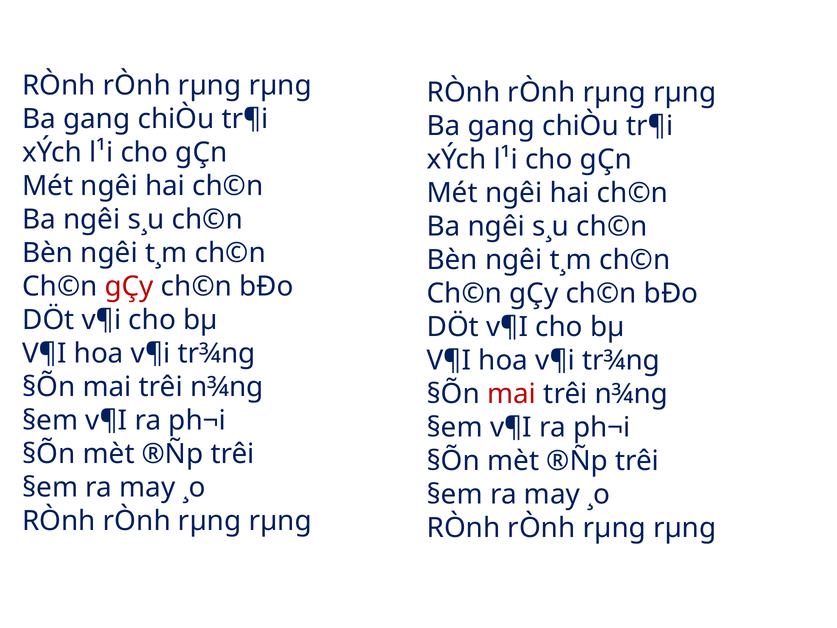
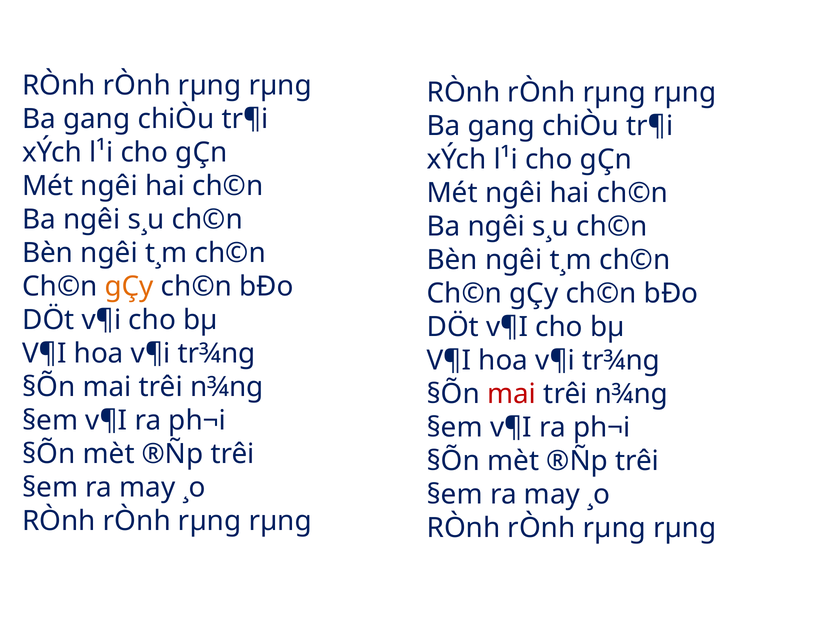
gÇy colour: red -> orange (129, 286)
